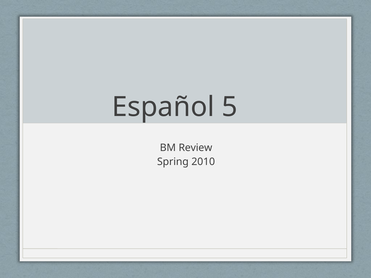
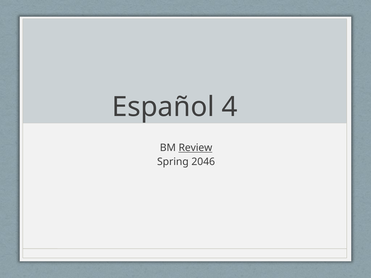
5: 5 -> 4 (230, 107)
Review underline: none -> present (195, 148)
2010: 2010 -> 2046 (203, 162)
